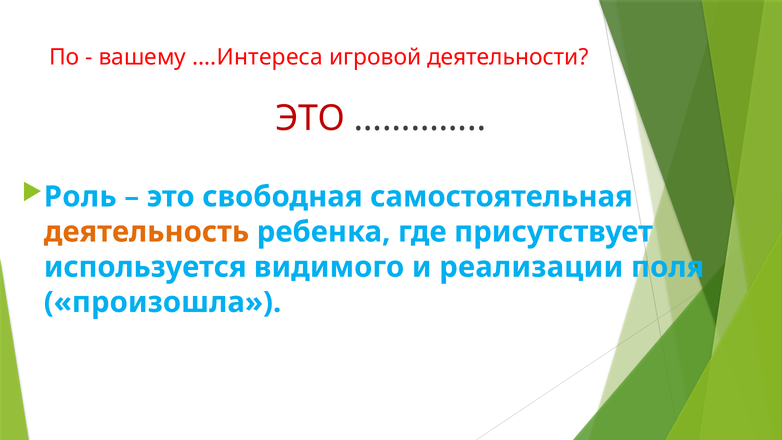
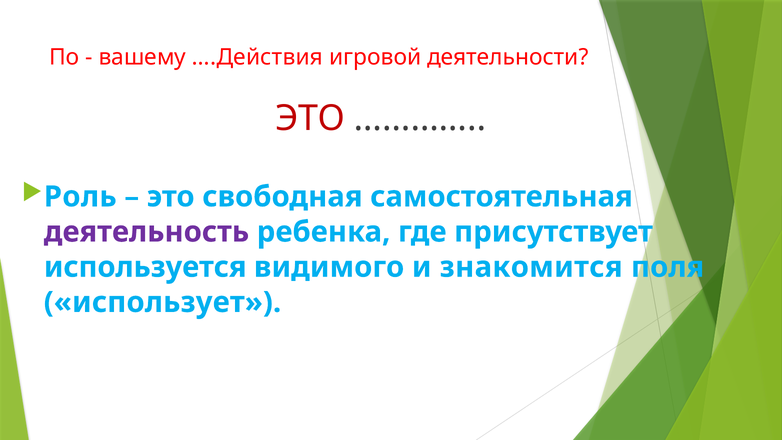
….Интереса: ….Интереса -> ….Действия (258, 57)
деятельность colour: orange -> purple (146, 232)
реализации: реализации -> знакомится (531, 267)
произошла: произошла -> использует (162, 302)
